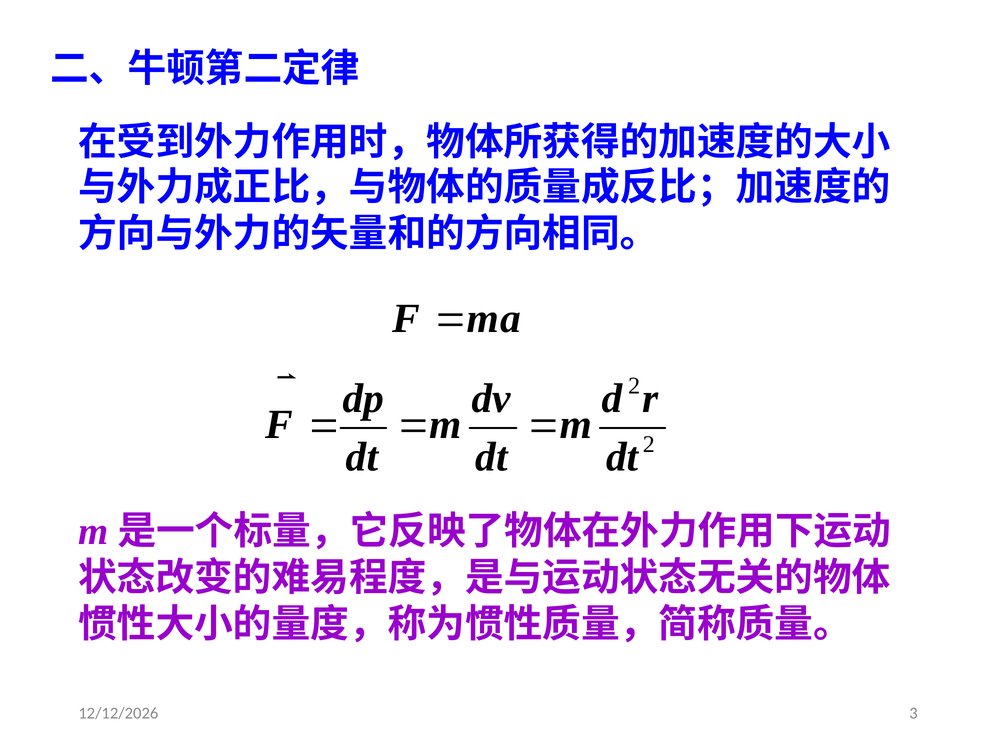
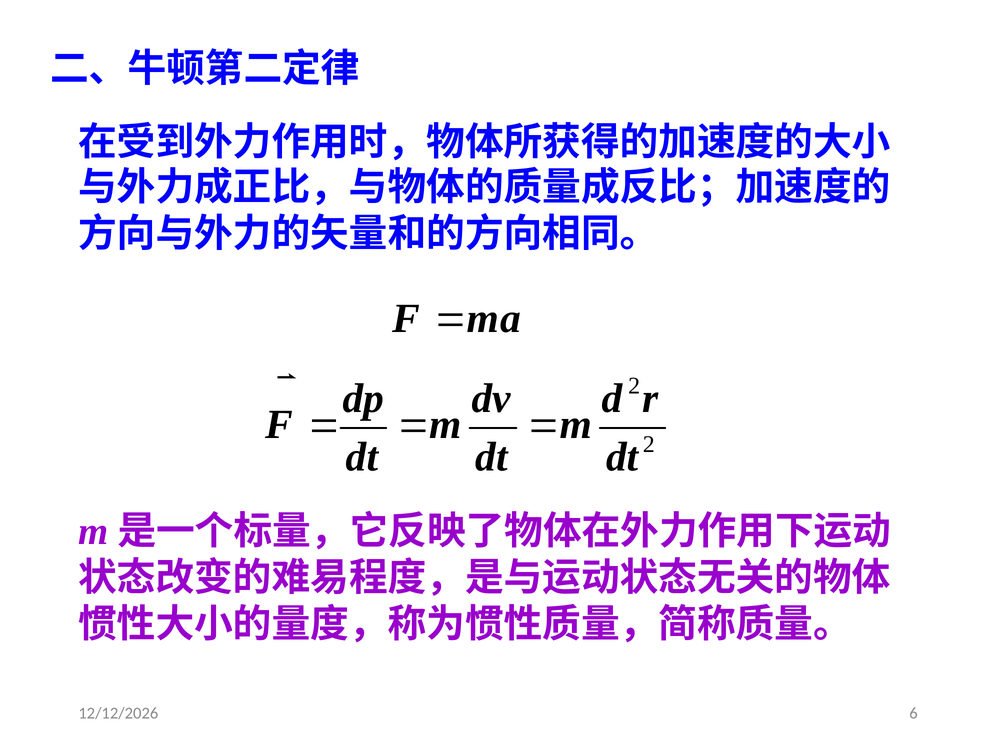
3: 3 -> 6 (913, 713)
